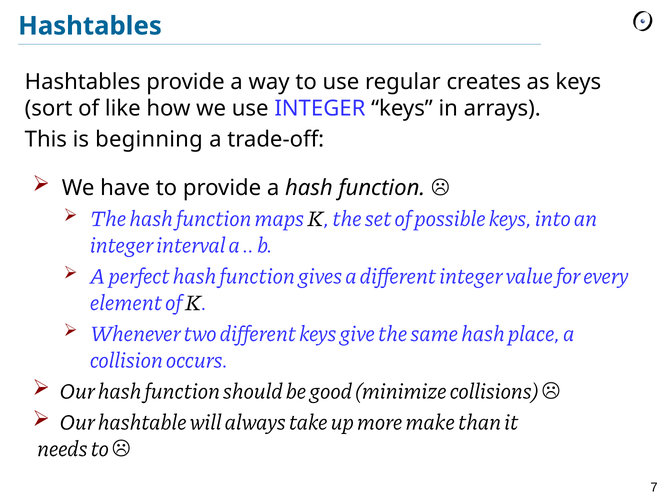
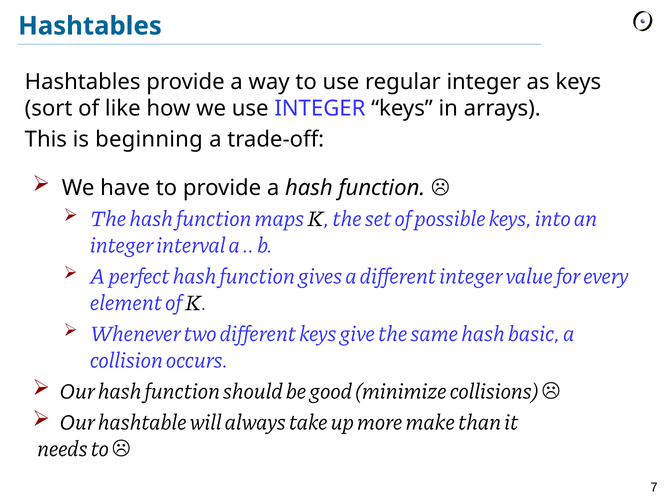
regular creates: creates -> integer (484, 82)
place: place -> basic (534, 334)
